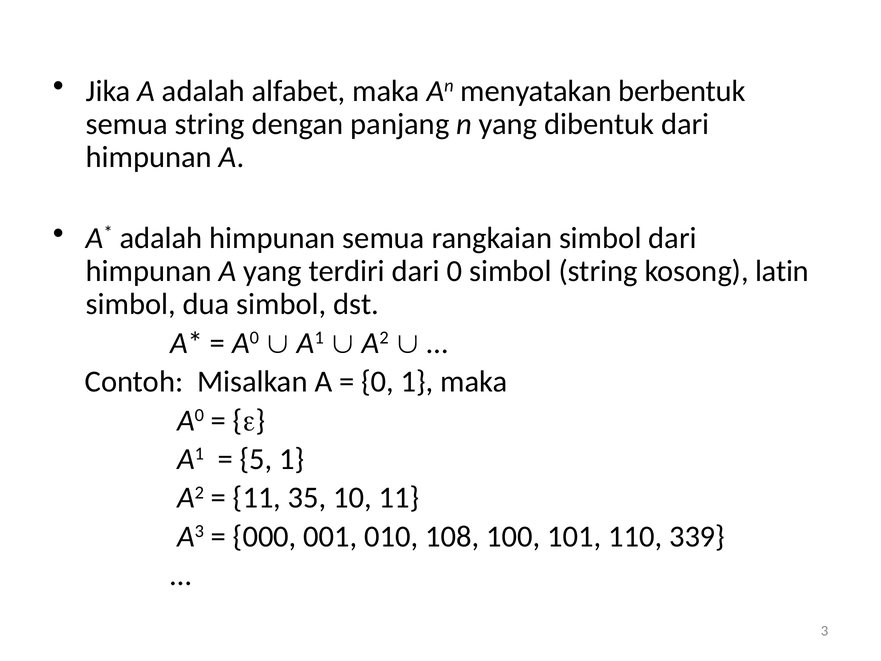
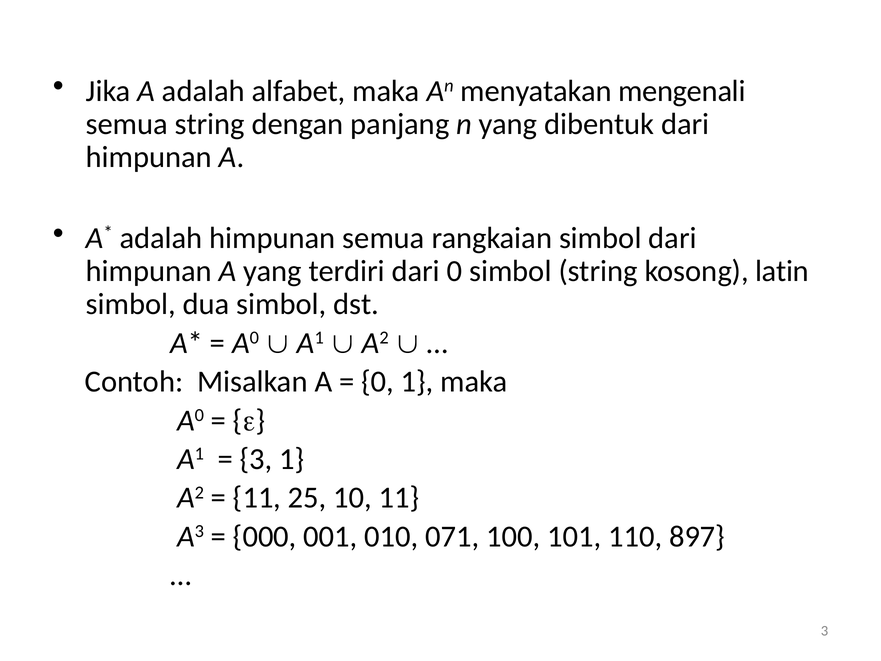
berbentuk: berbentuk -> mengenali (682, 91)
5: 5 -> 3 (256, 459)
35: 35 -> 25 (307, 498)
108: 108 -> 071 (452, 536)
339: 339 -> 897 (697, 536)
